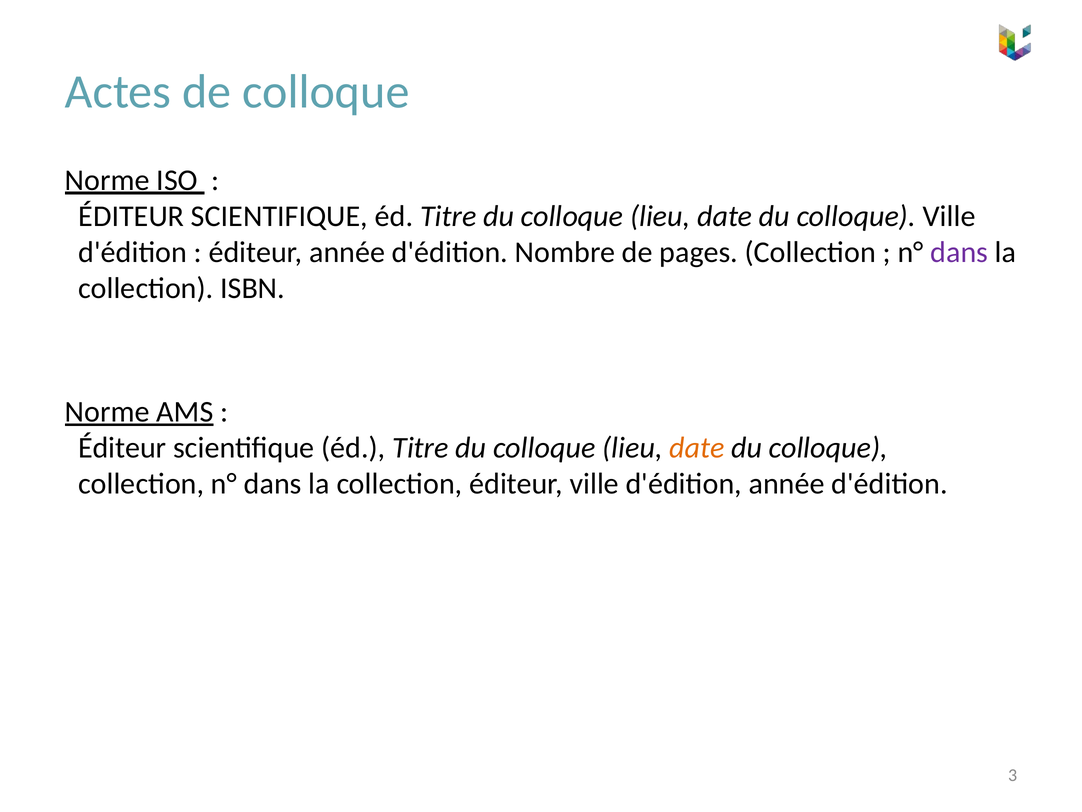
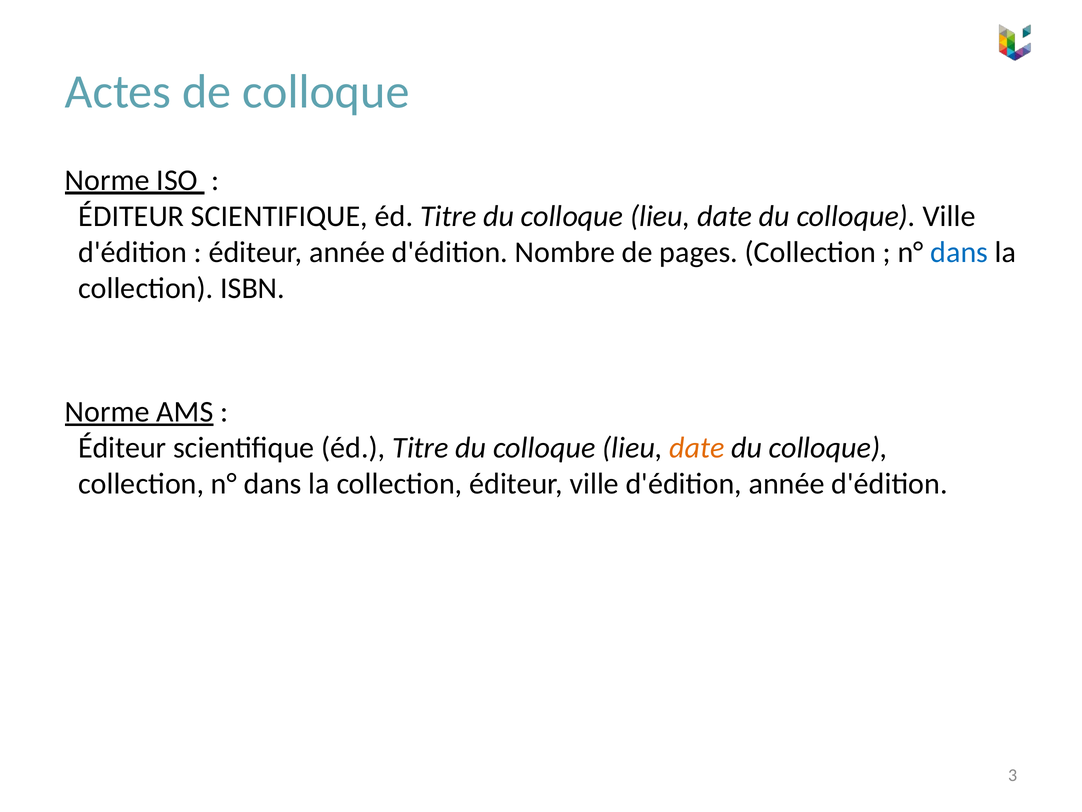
dans colour: purple -> blue (959, 252)
